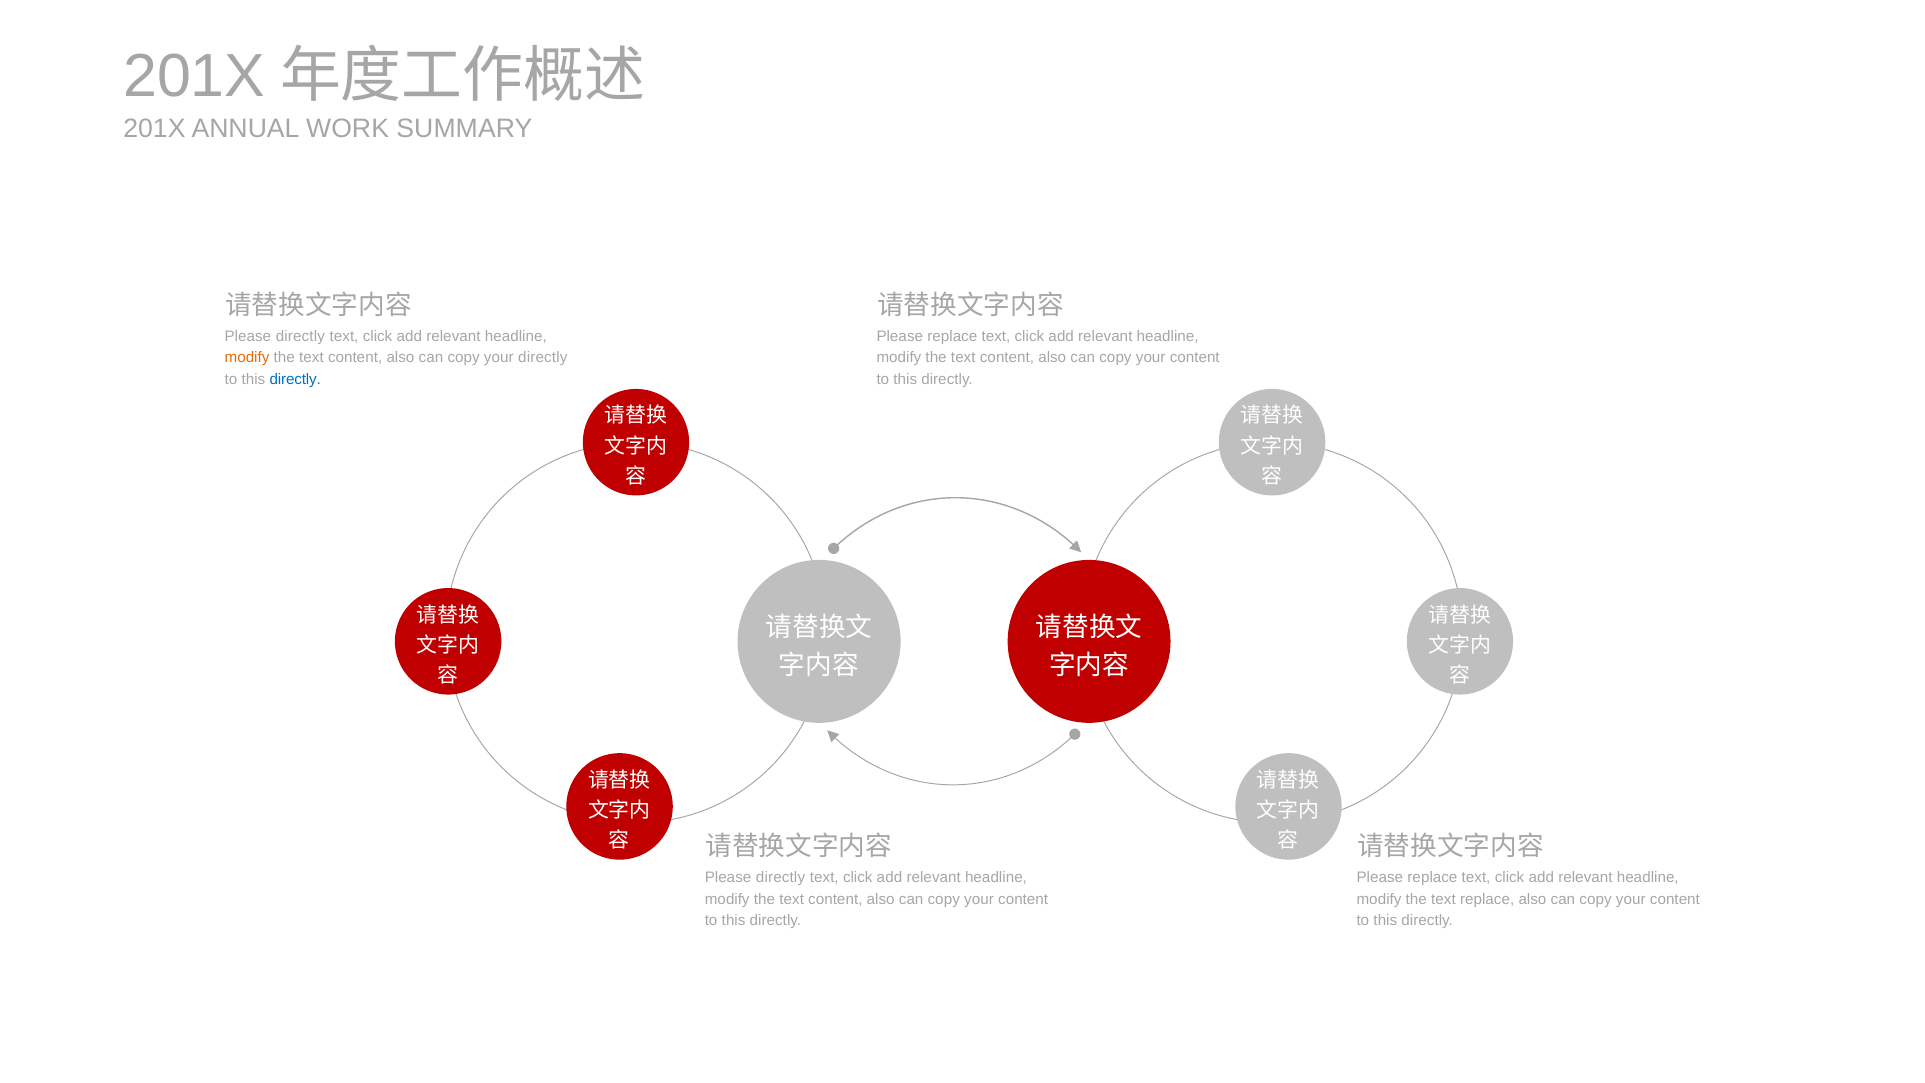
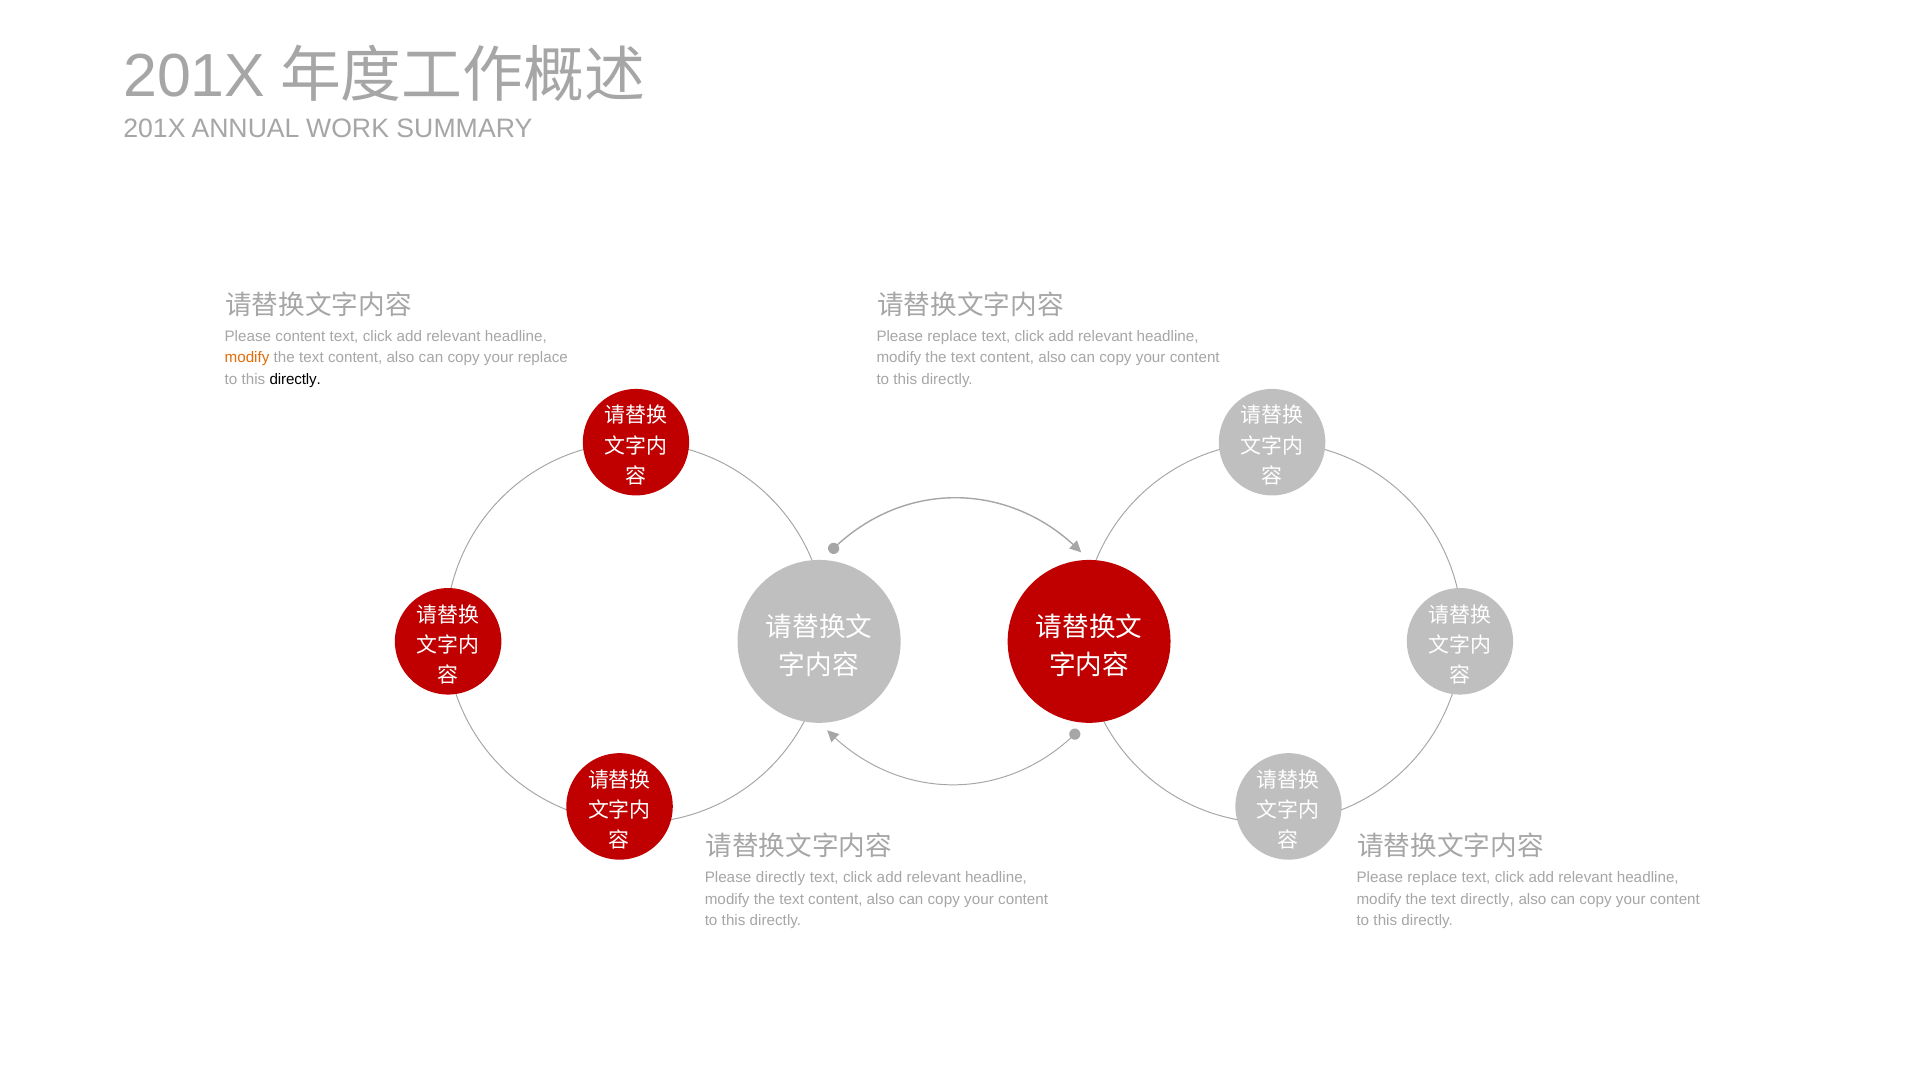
directly: directly -> content (300, 336)
your directly: directly -> replace (543, 358)
directly colour: blue -> black (295, 380)
text replace: replace -> directly (1487, 899)
